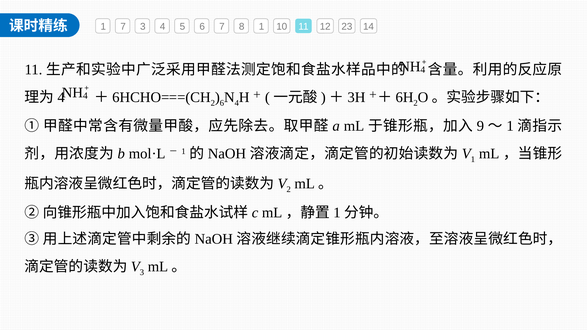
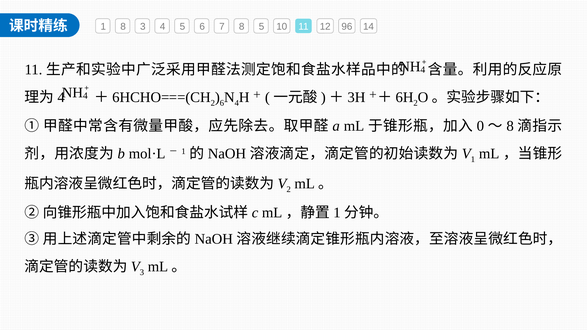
1 7: 7 -> 8 (123, 27)
8 1: 1 -> 5 (261, 27)
23: 23 -> 96 (347, 27)
9: 9 -> 0 (480, 126)
1: 1 -> 8 (510, 126)
